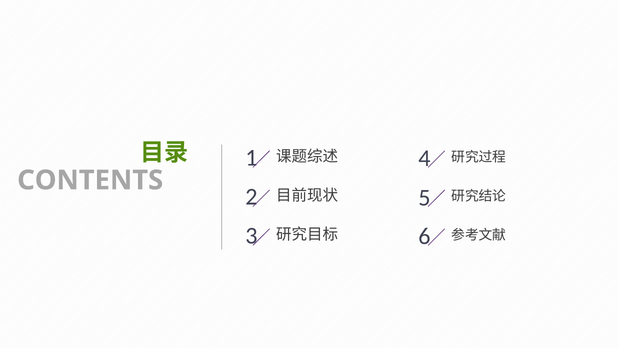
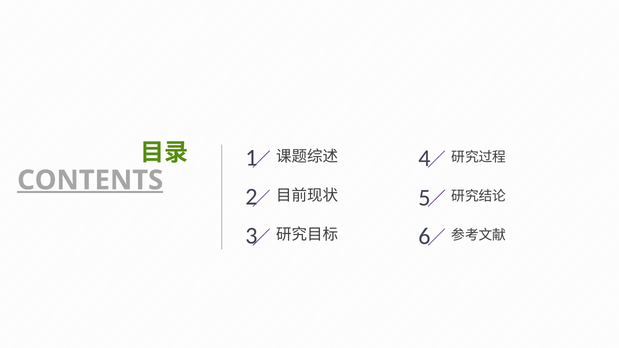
CONTENTS underline: none -> present (90, 180)
